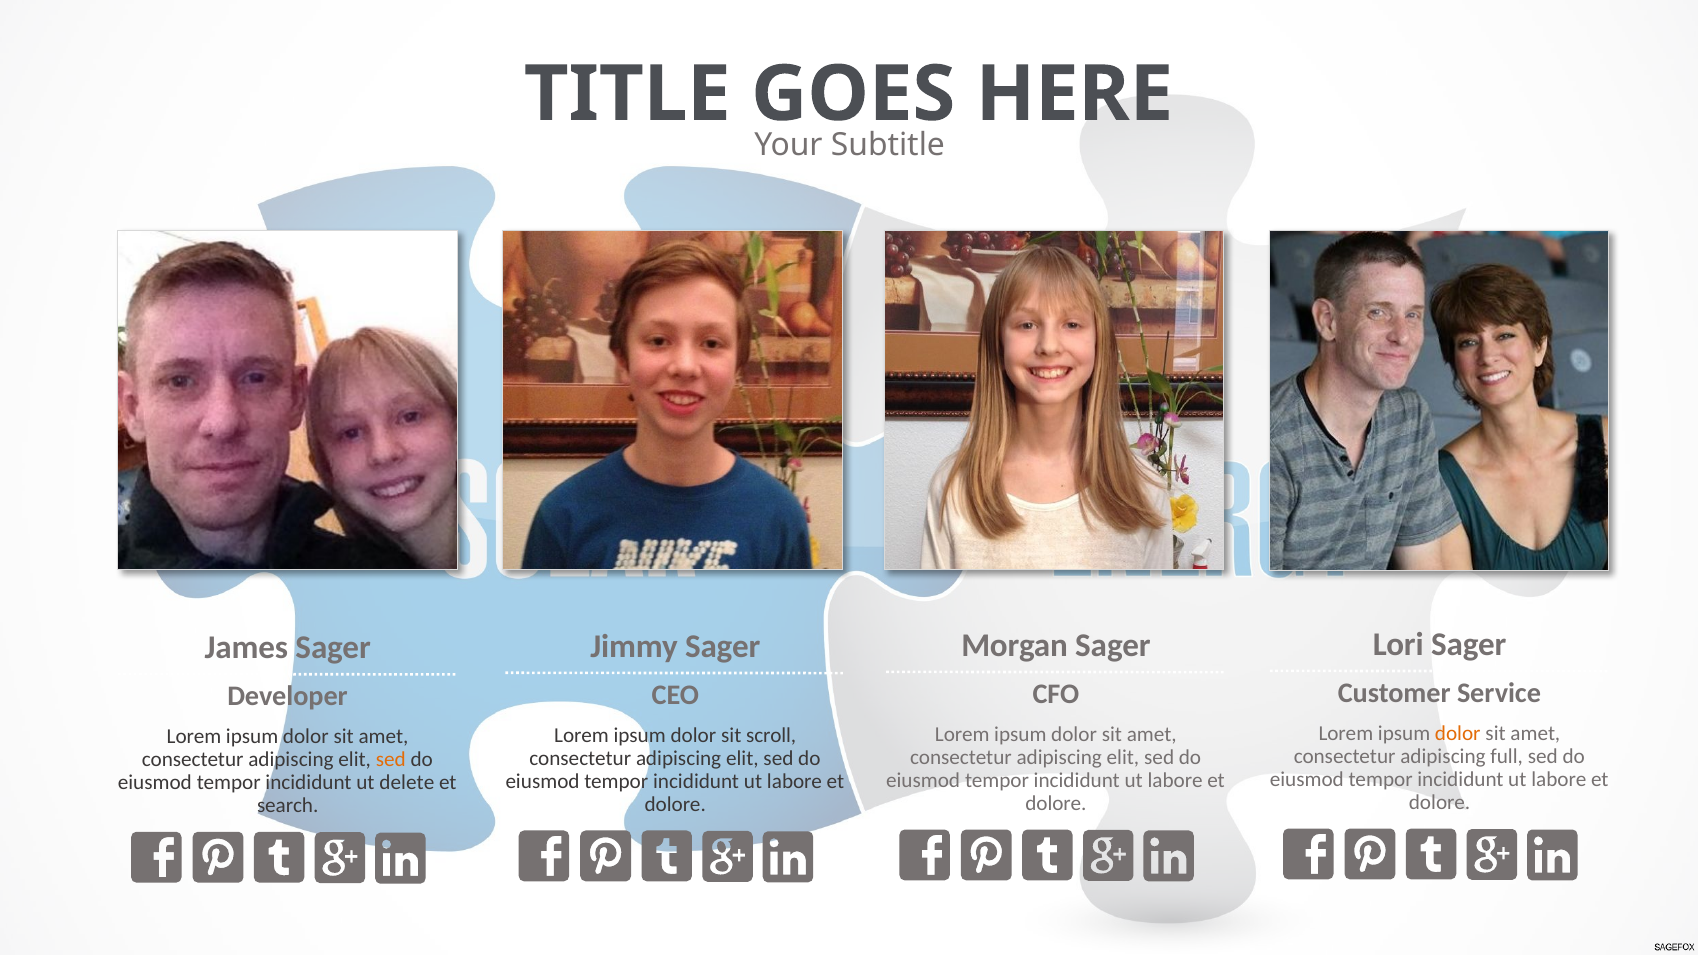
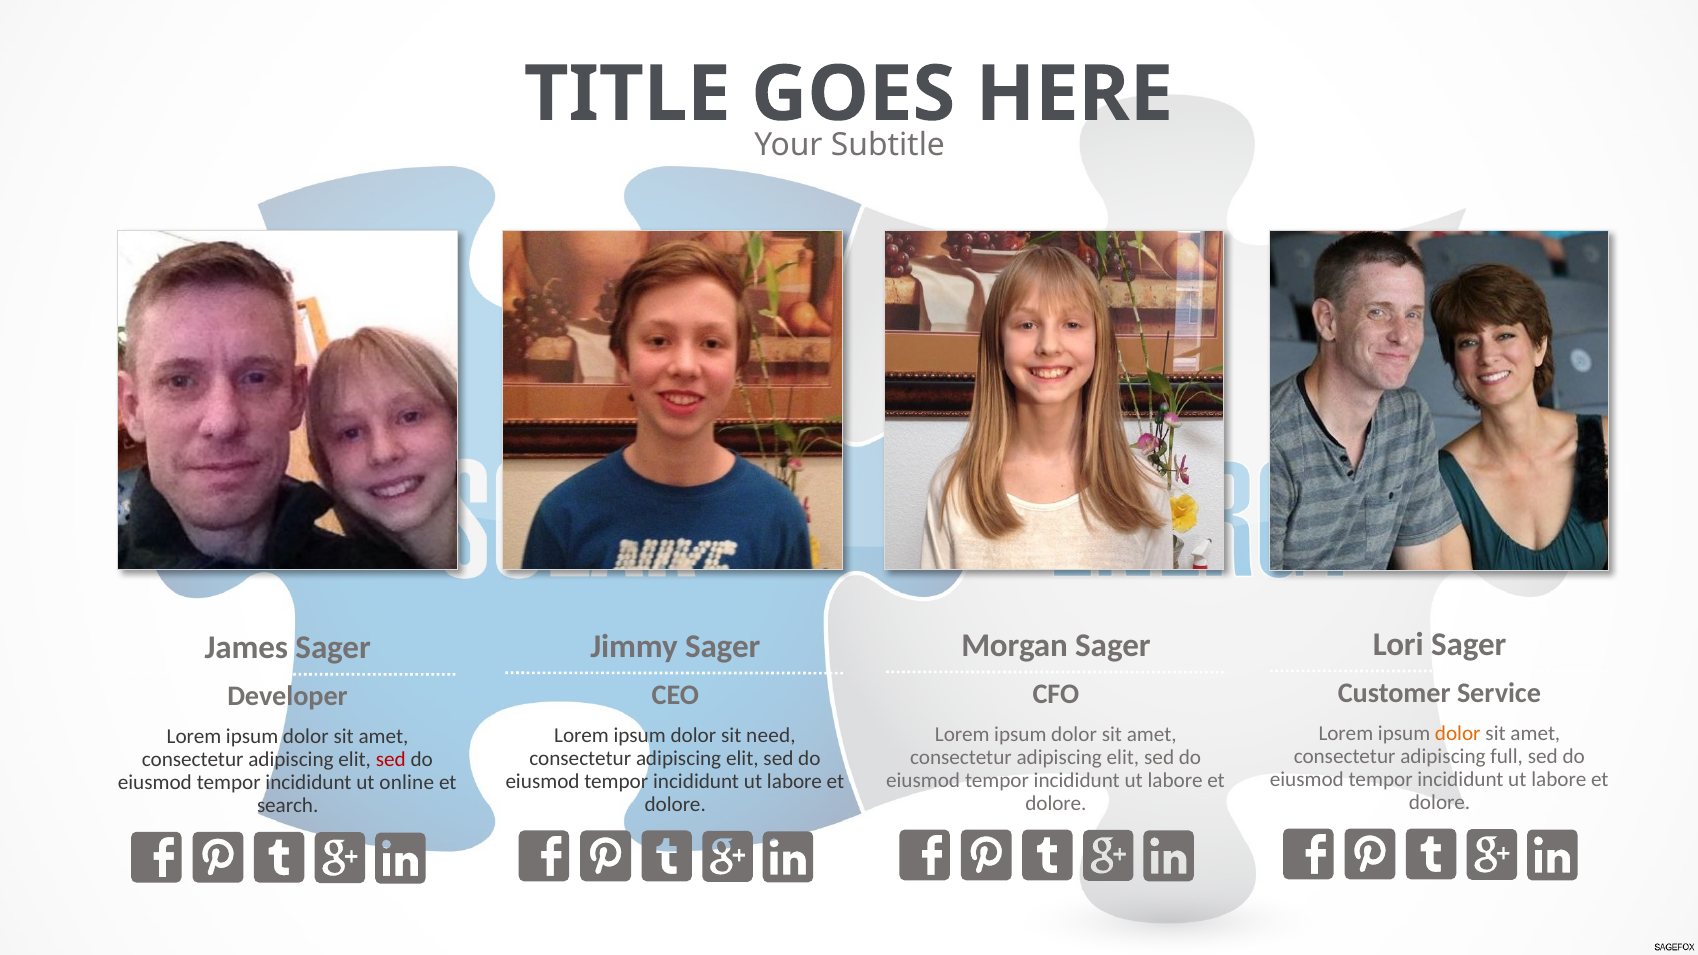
scroll: scroll -> need (771, 735)
sed colour: orange -> red (391, 760)
delete: delete -> online (407, 783)
